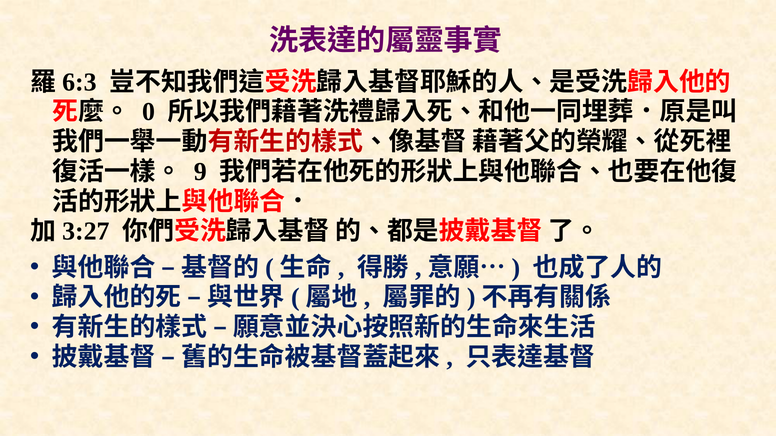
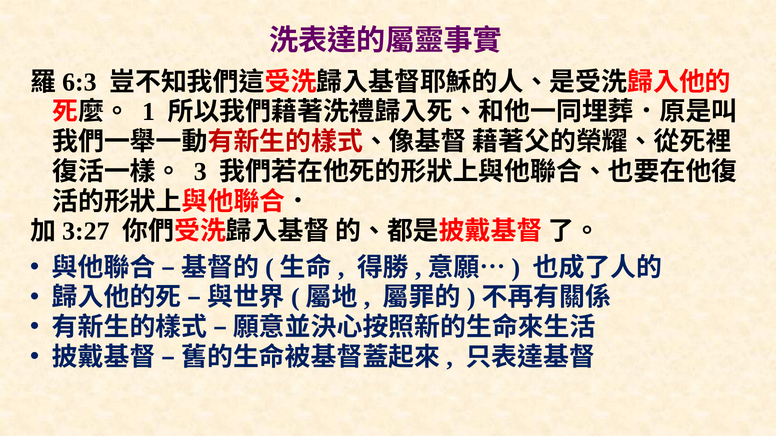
0: 0 -> 1 (148, 112)
9: 9 -> 3 (200, 172)
